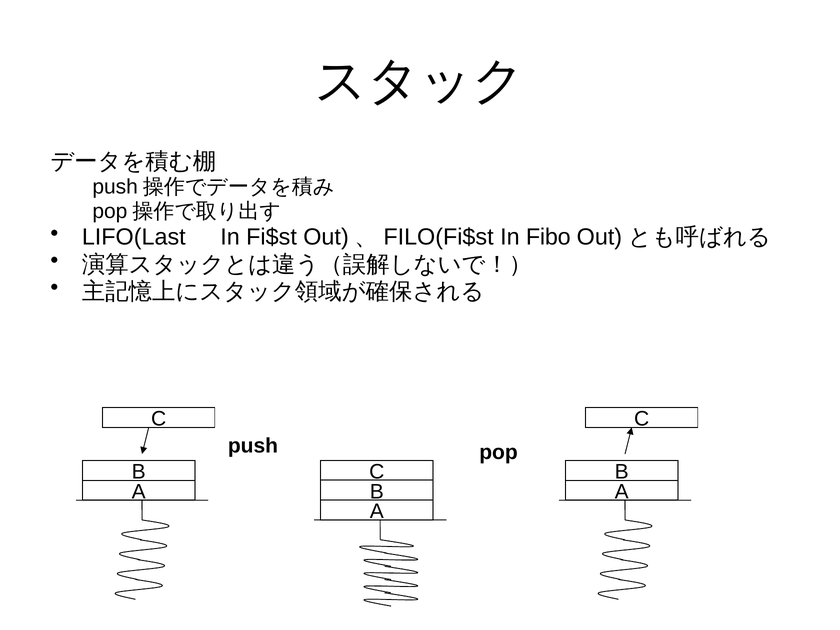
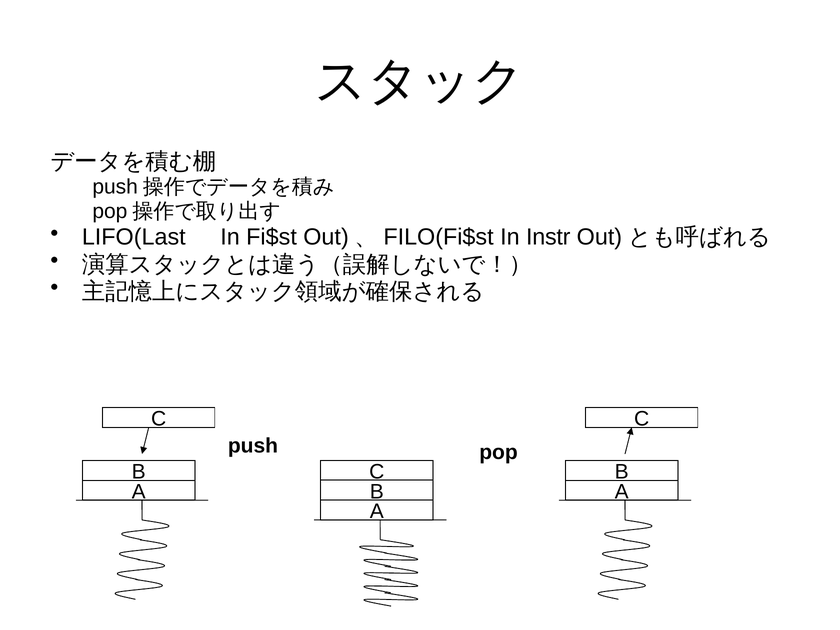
Fibo: Fibo -> Instr (548, 237)
